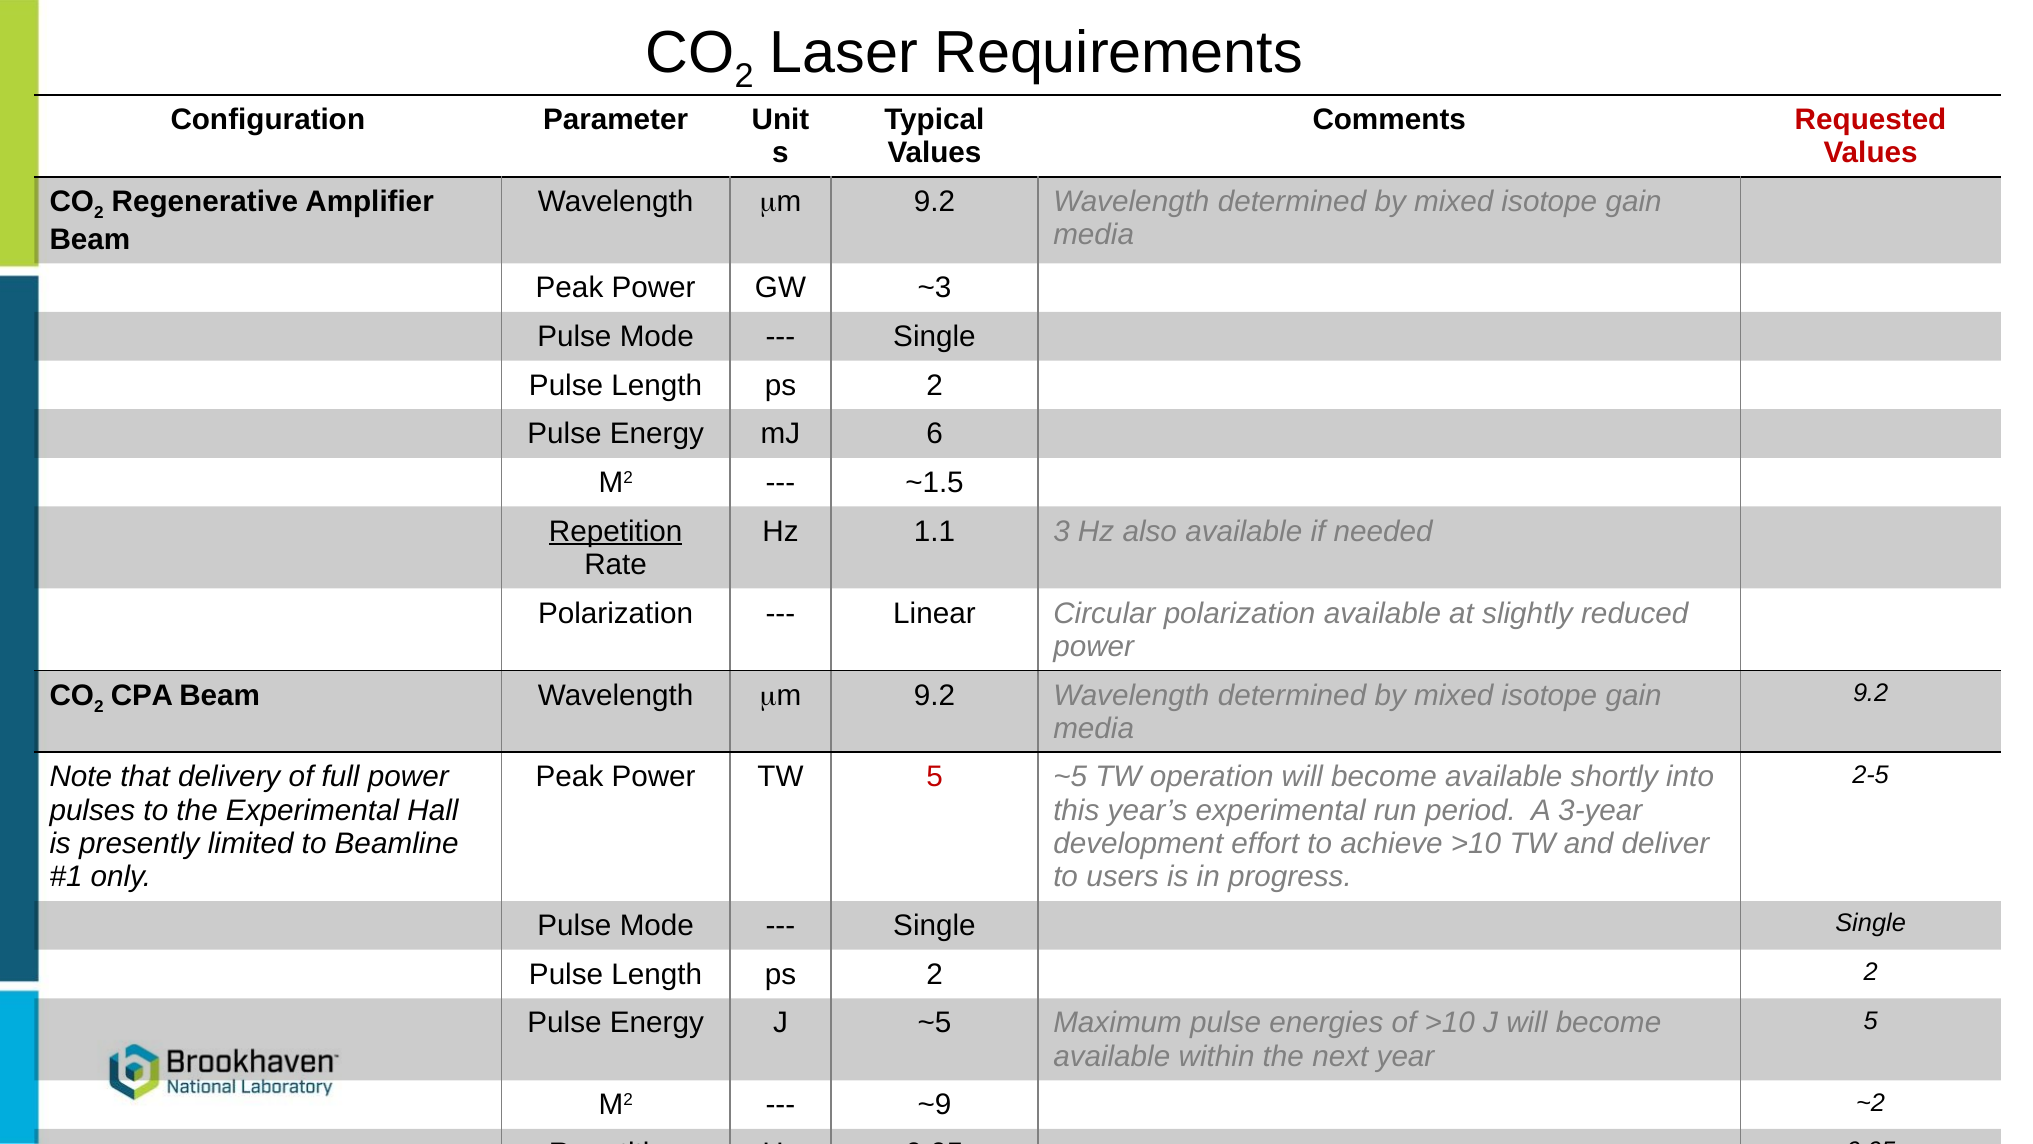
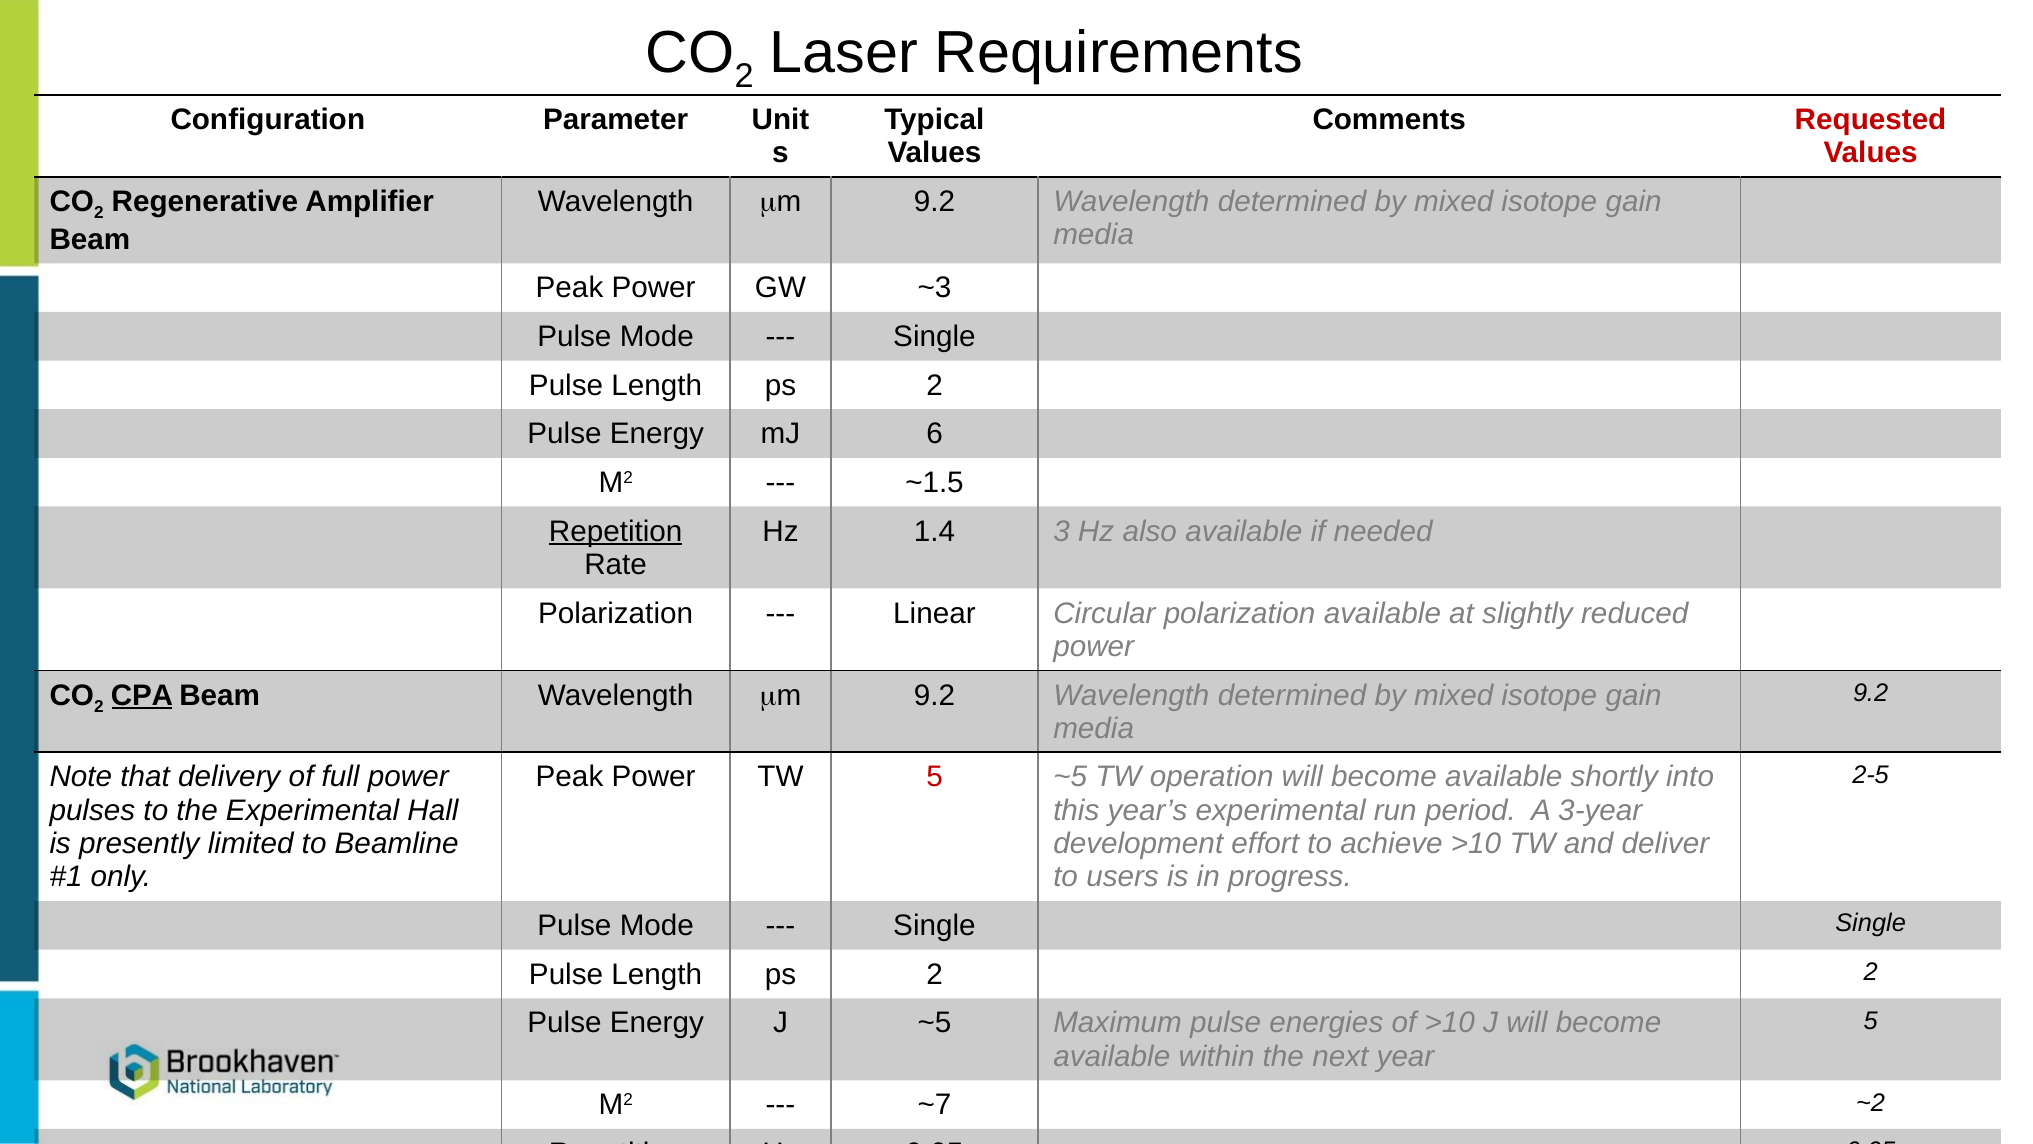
1.1: 1.1 -> 1.4 (935, 531)
CPA underline: none -> present (142, 695)
~9: ~9 -> ~7 (935, 1105)
